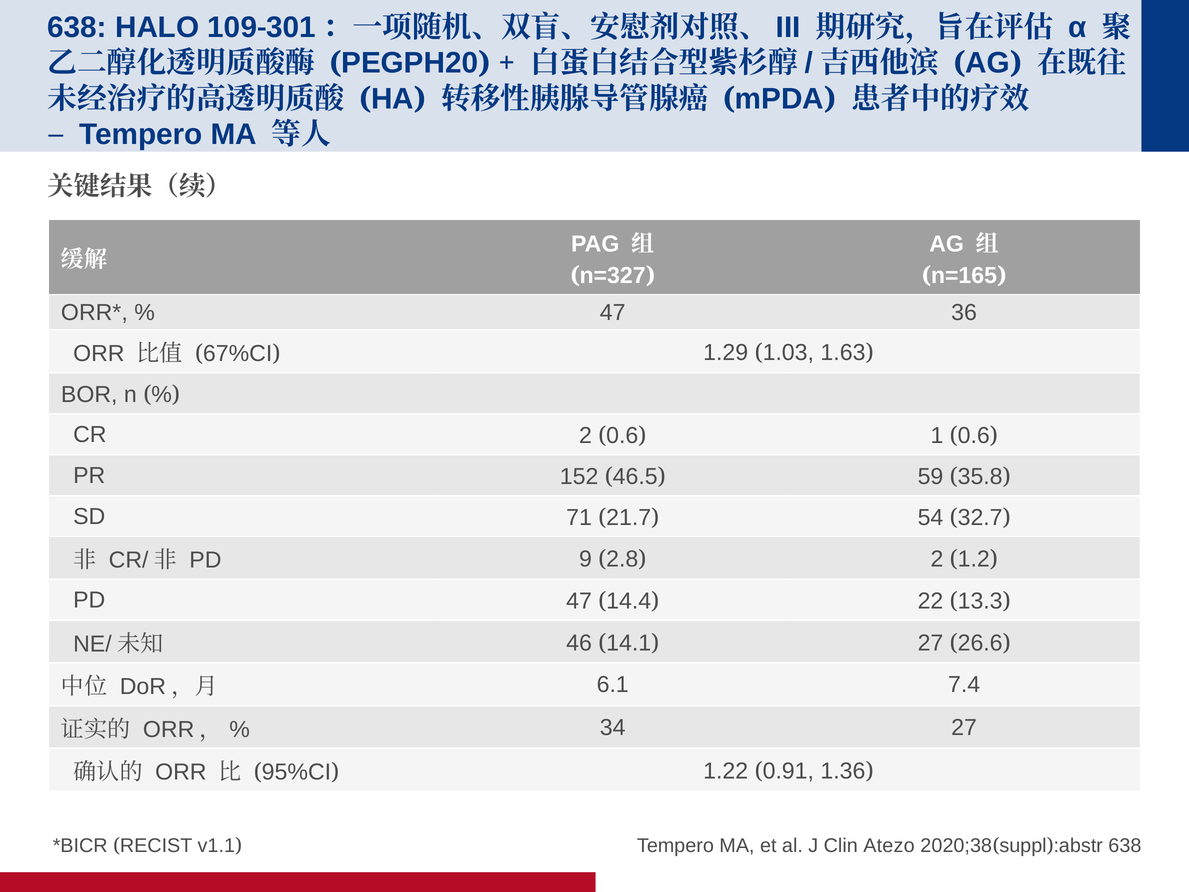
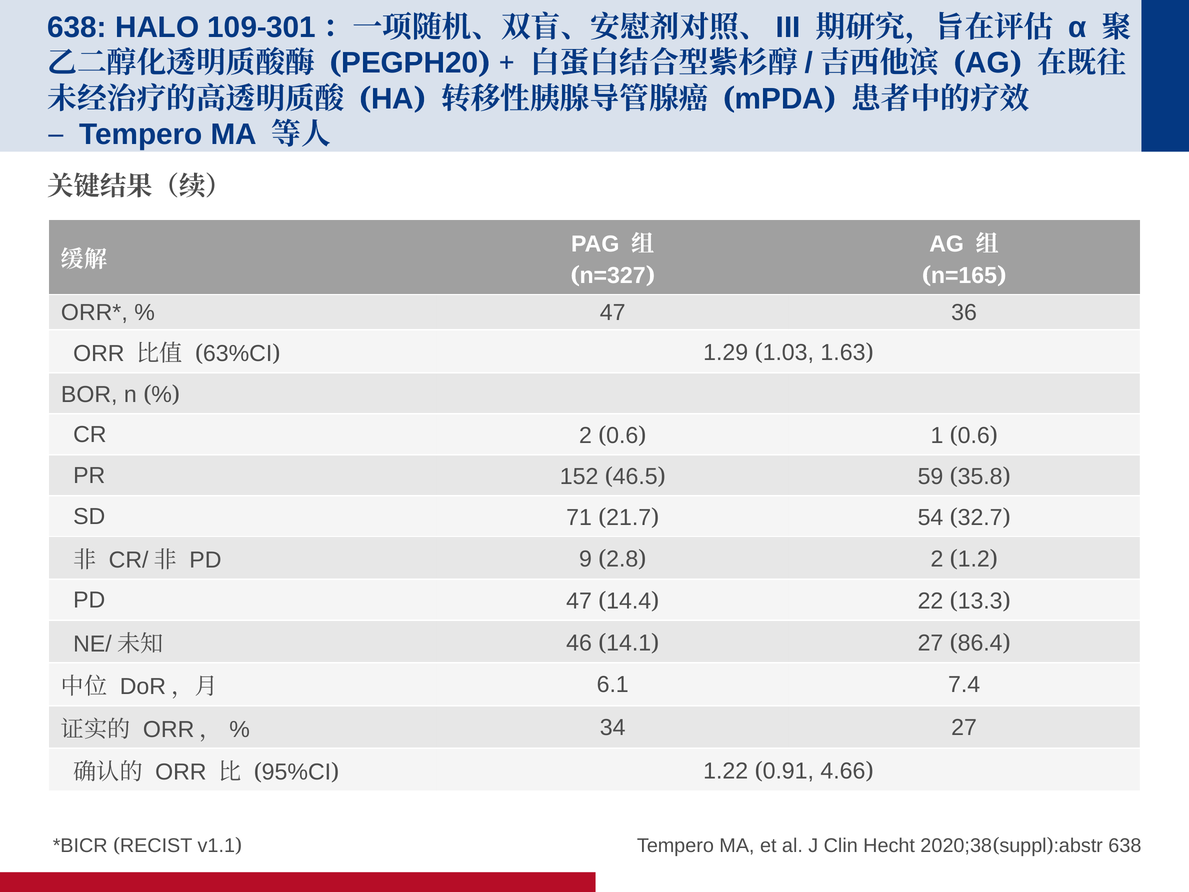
67%CI: 67%CI -> 63%CI (238, 354)
26.6: 26.6 -> 86.4 (980, 643)
1.36: 1.36 -> 4.66 (843, 771)
Atezo: Atezo -> Hecht (889, 845)
